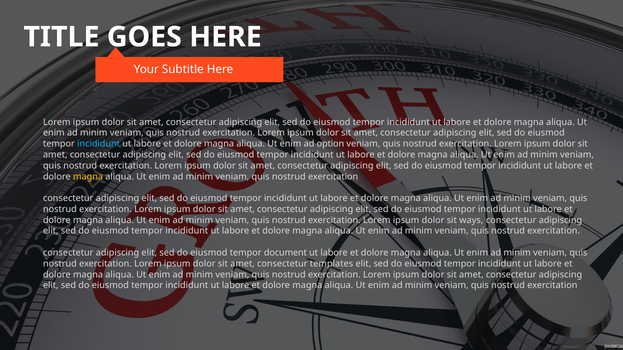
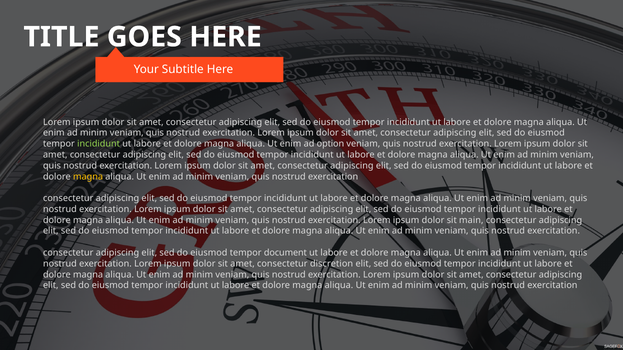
incididunt colour: light blue -> light green (99, 144)
ways: ways -> main (471, 220)
templates: templates -> discretion (332, 264)
